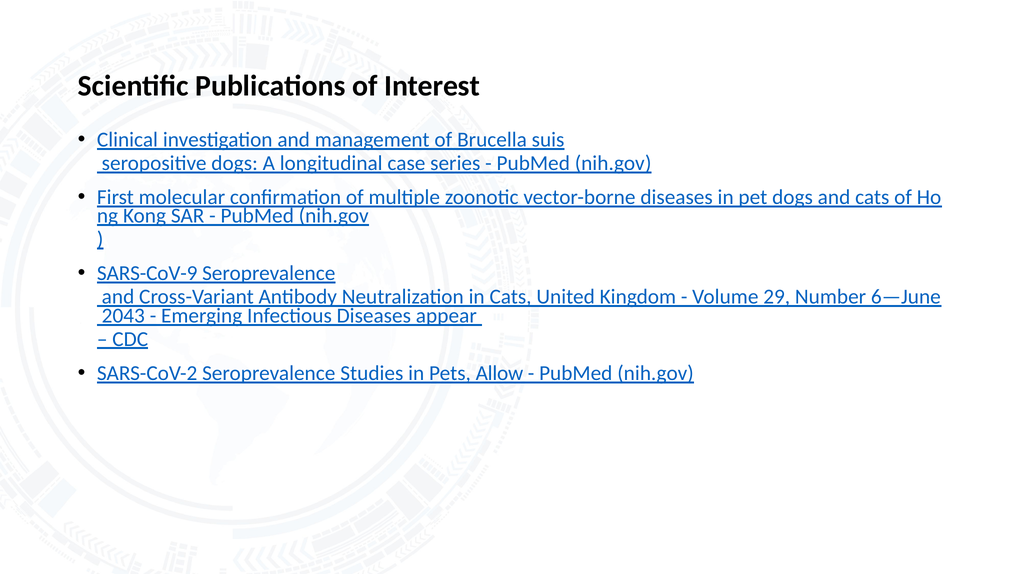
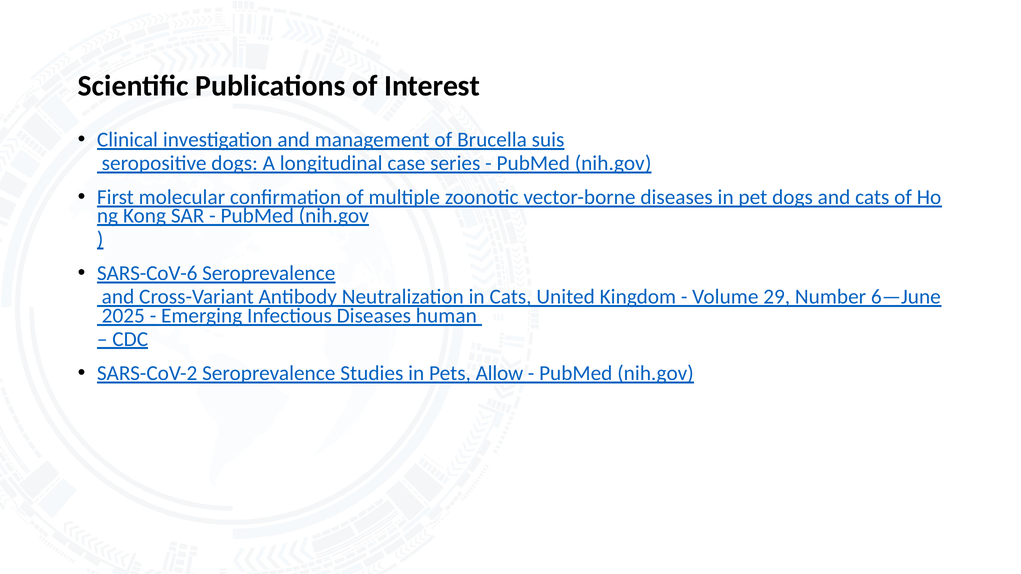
SARS-CoV-9: SARS-CoV-9 -> SARS-CoV-6 (147, 274)
2043: 2043 -> 2025 (123, 316)
appear: appear -> human (446, 316)
